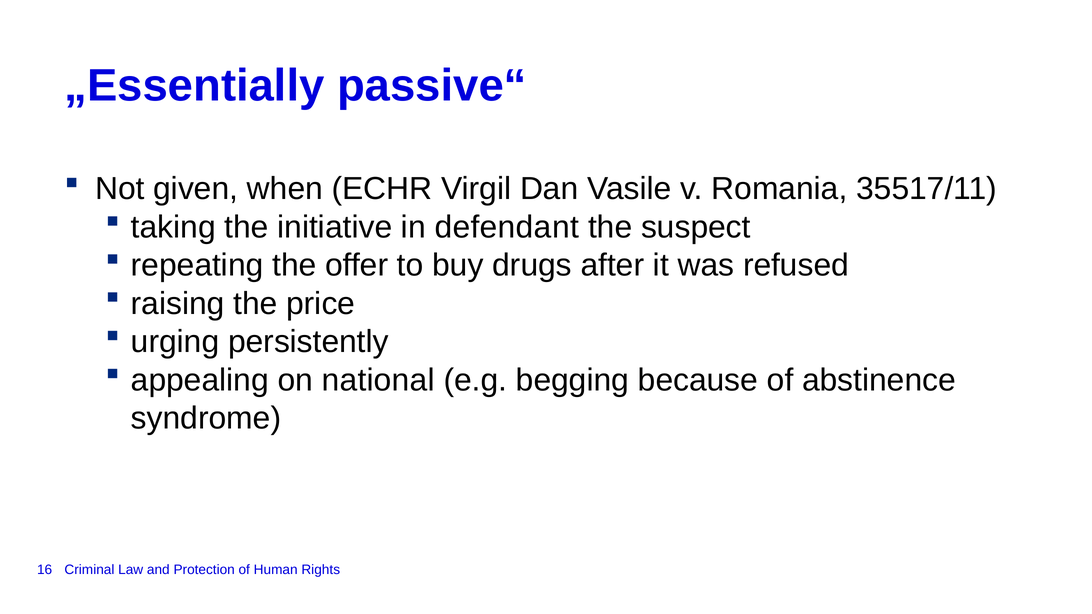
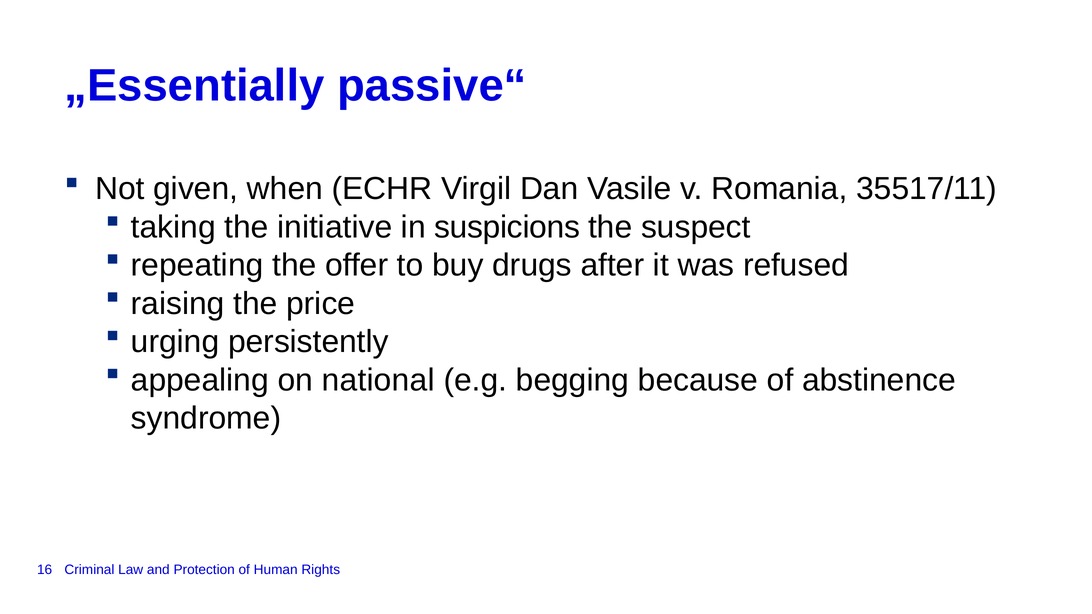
defendant: defendant -> suspicions (507, 227)
